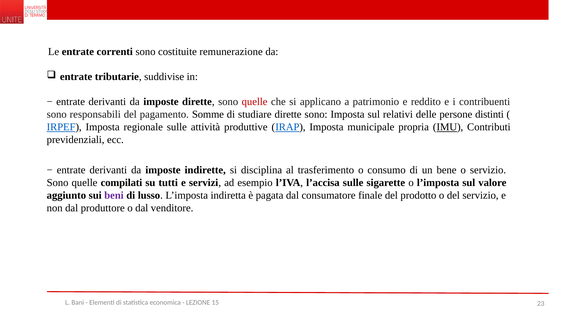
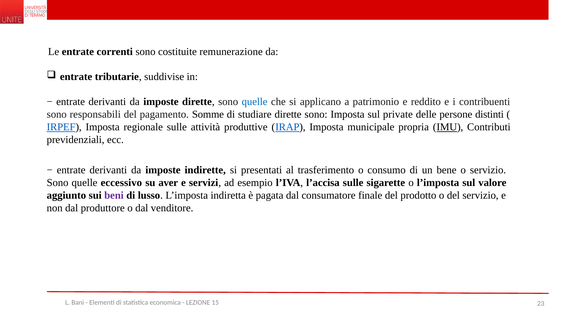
quelle colour: red -> blue (255, 102)
relativi: relativi -> private (398, 114)
disciplina: disciplina -> presentati (262, 170)
compilati: compilati -> eccessivo (121, 183)
tutti: tutti -> aver (168, 183)
